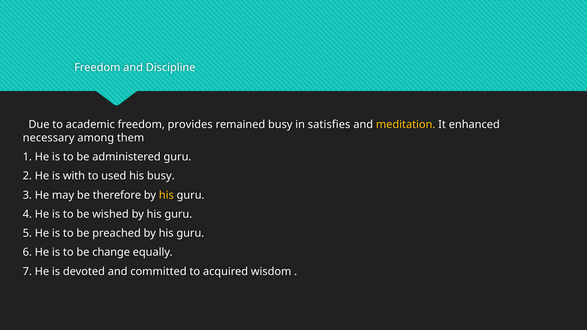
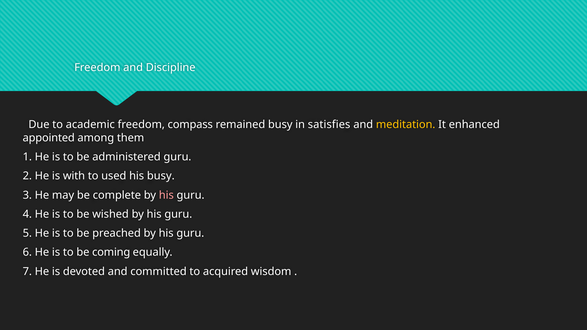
provides: provides -> compass (190, 125)
necessary: necessary -> appointed (49, 138)
therefore: therefore -> complete (117, 195)
his colour: yellow -> pink (166, 195)
change: change -> coming (111, 252)
